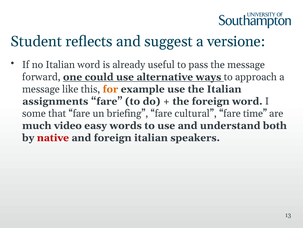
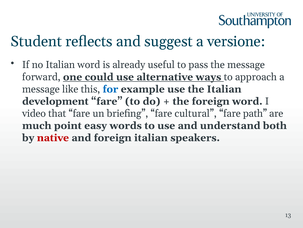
for colour: orange -> blue (110, 89)
assignments: assignments -> development (55, 101)
some: some -> video (34, 113)
time: time -> path (255, 113)
video: video -> point (68, 125)
